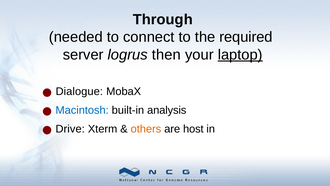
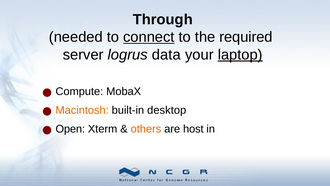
connect underline: none -> present (149, 37)
then: then -> data (166, 55)
Dialogue: Dialogue -> Compute (79, 91)
Macintosh colour: blue -> orange (82, 110)
analysis: analysis -> desktop (167, 110)
Drive: Drive -> Open (70, 129)
